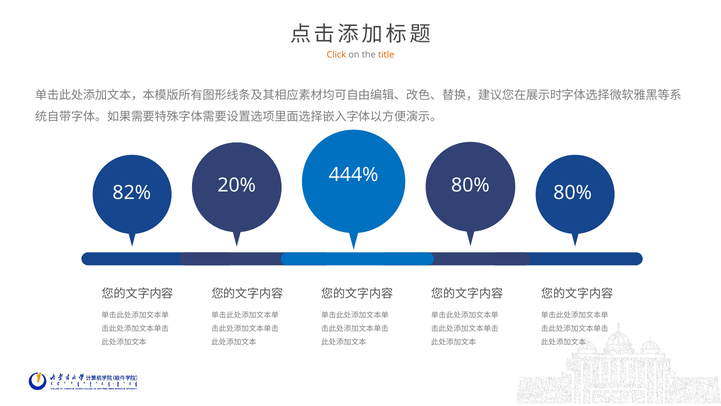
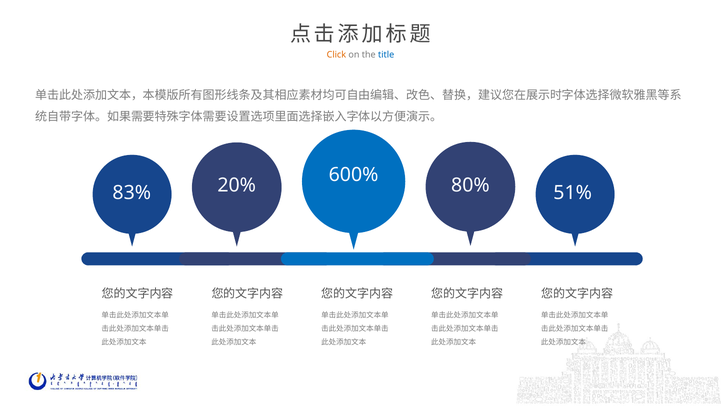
title colour: orange -> blue (386, 55)
444%: 444% -> 600% (354, 174)
80% 80%: 80% -> 51% (573, 193)
82%: 82% -> 83% (132, 193)
